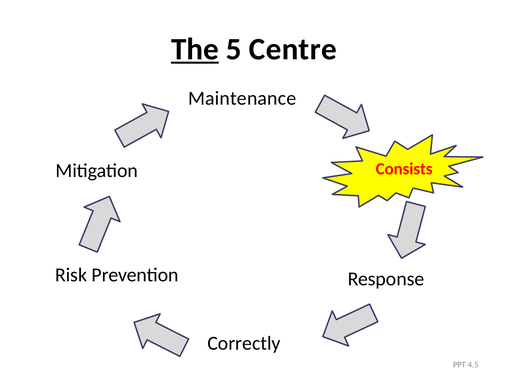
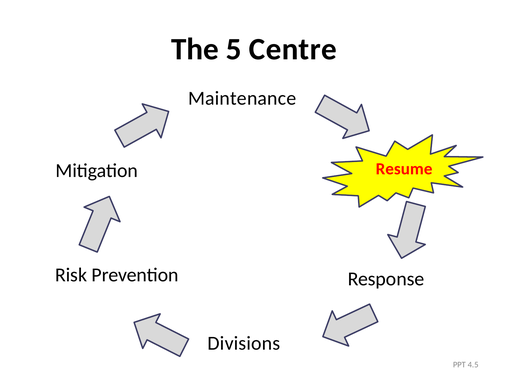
The underline: present -> none (195, 49)
Consists: Consists -> Resume (404, 169)
Correctly: Correctly -> Divisions (244, 343)
